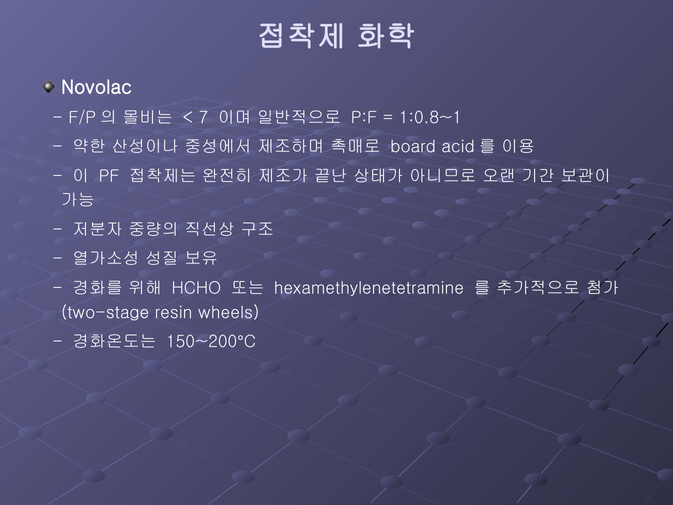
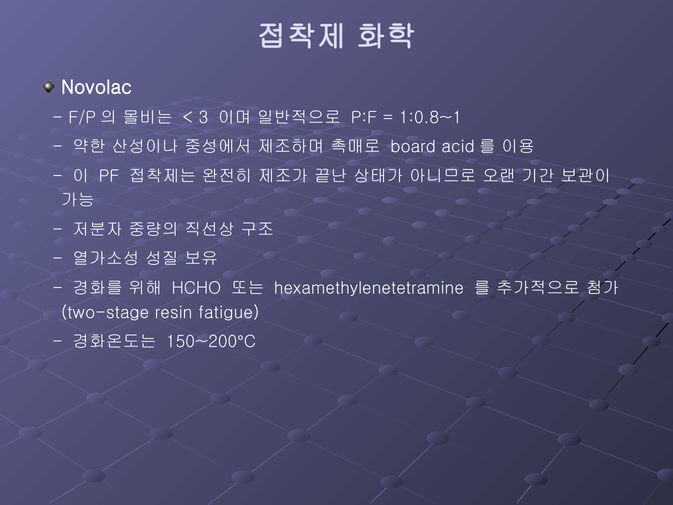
7: 7 -> 3 (203, 117)
wheels: wheels -> fatigue (229, 312)
